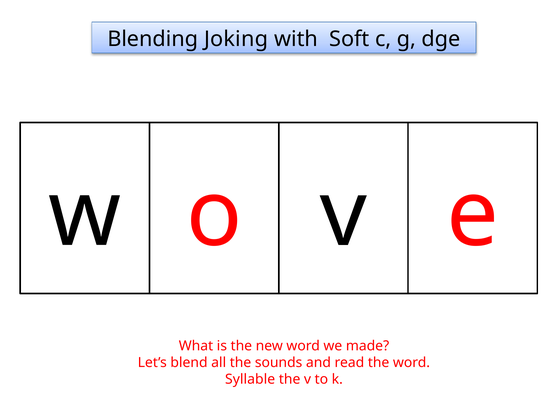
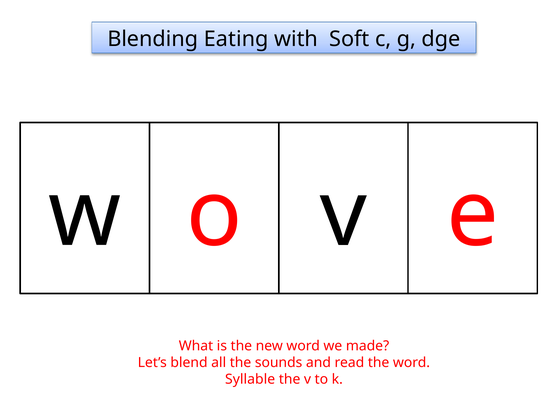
Joking: Joking -> Eating (236, 39)
